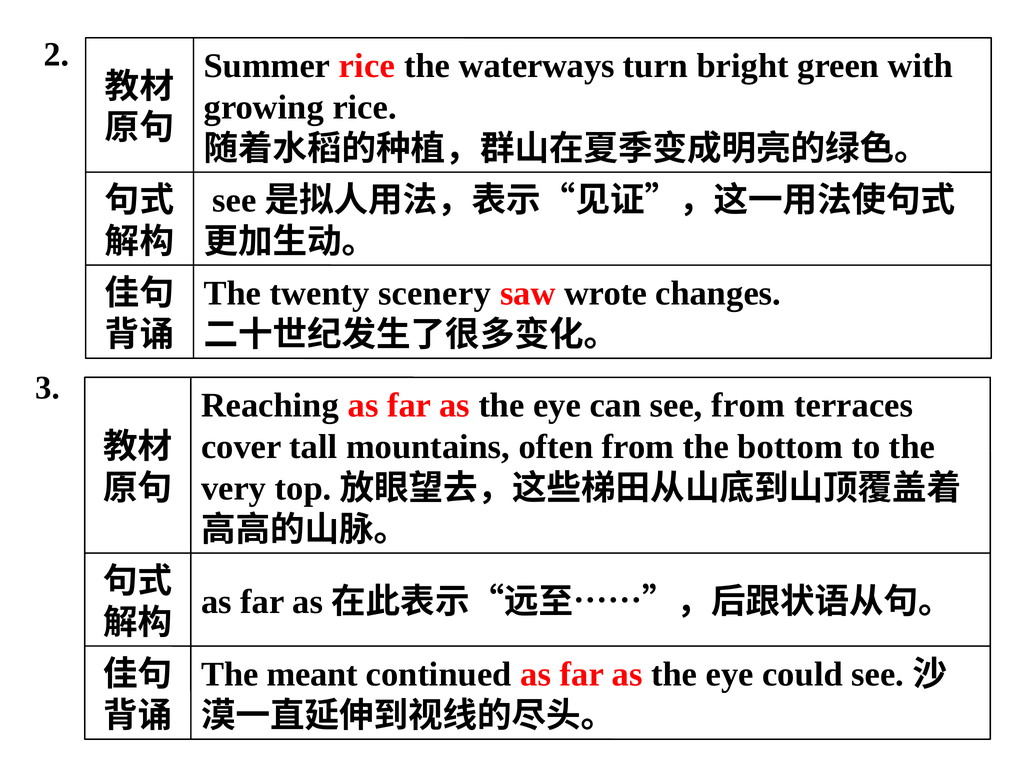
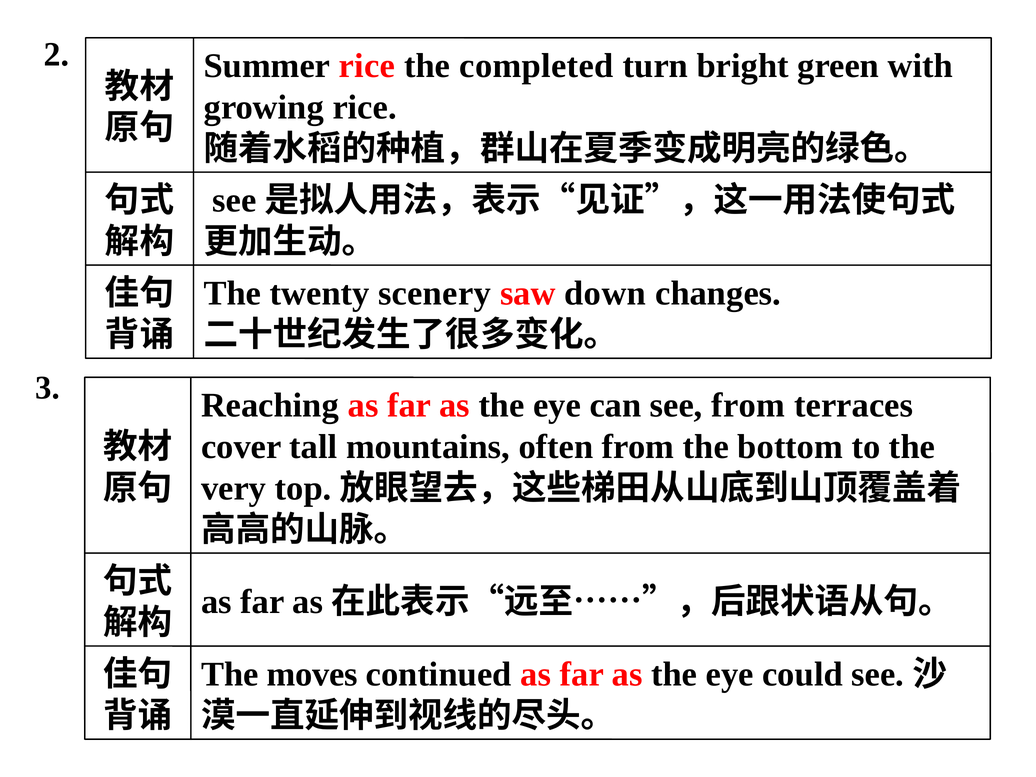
waterways: waterways -> completed (536, 66)
wrote: wrote -> down (605, 293)
meant: meant -> moves (312, 674)
